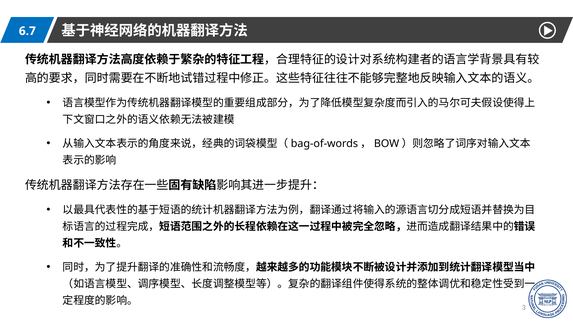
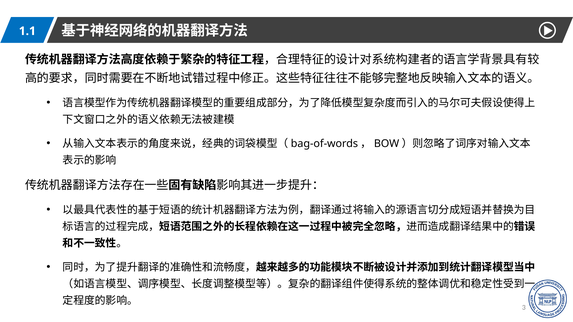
6.7: 6.7 -> 1.1 (27, 31)
